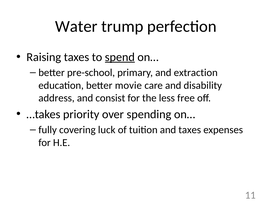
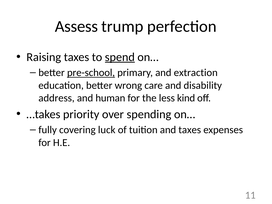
Water: Water -> Assess (76, 26)
pre-school underline: none -> present (91, 73)
movie: movie -> wrong (128, 85)
consist: consist -> human (110, 98)
free: free -> kind (186, 98)
